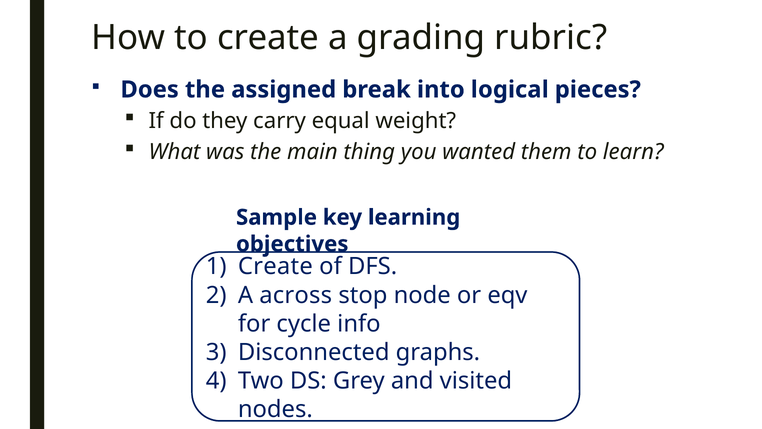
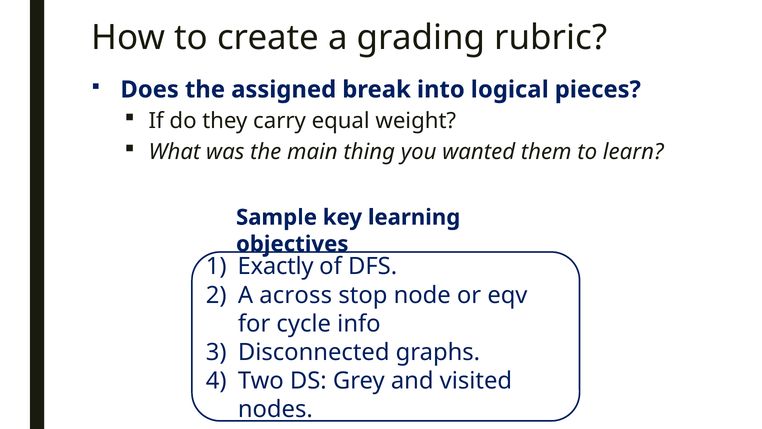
Create: Create -> Exactly (276, 266)
